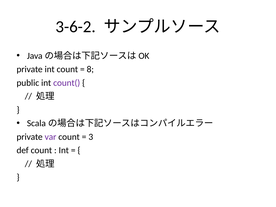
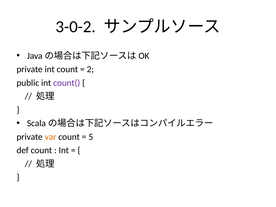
3-6-2: 3-6-2 -> 3-0-2 (76, 27)
8: 8 -> 2 (90, 69)
var colour: purple -> orange (51, 137)
3: 3 -> 5 (91, 137)
